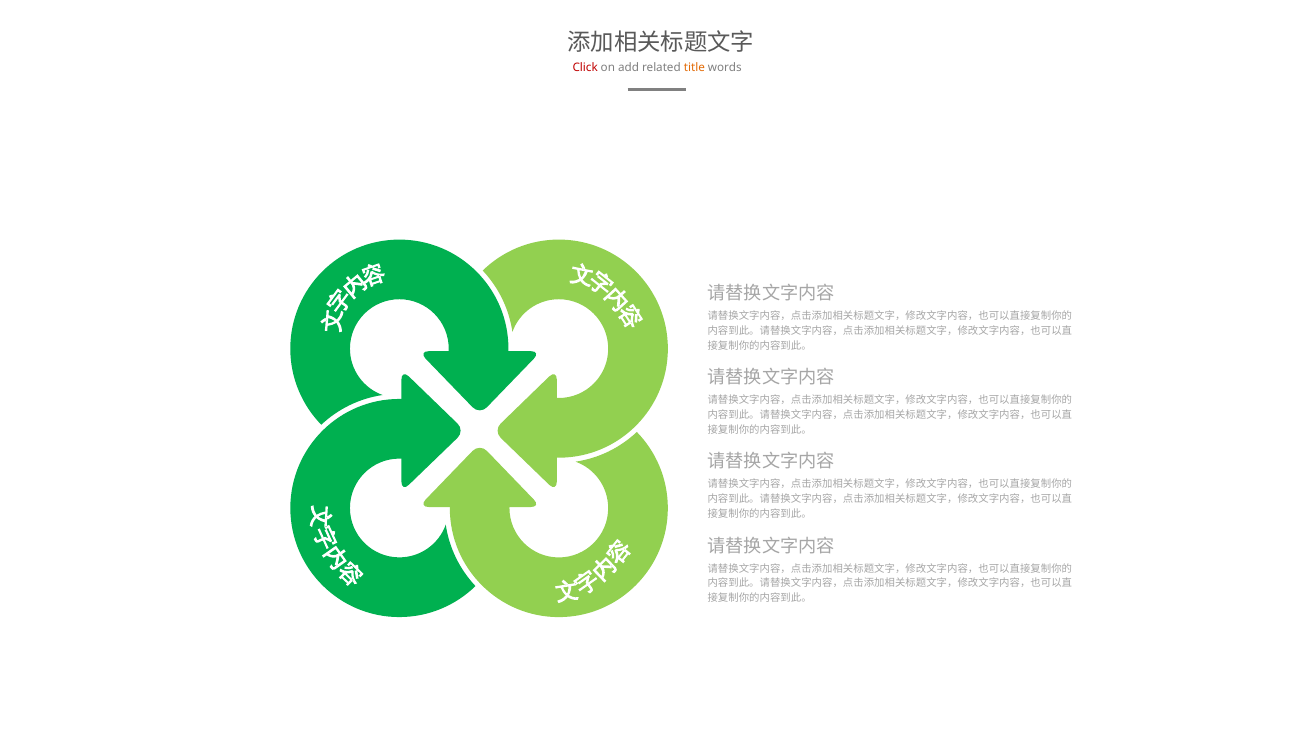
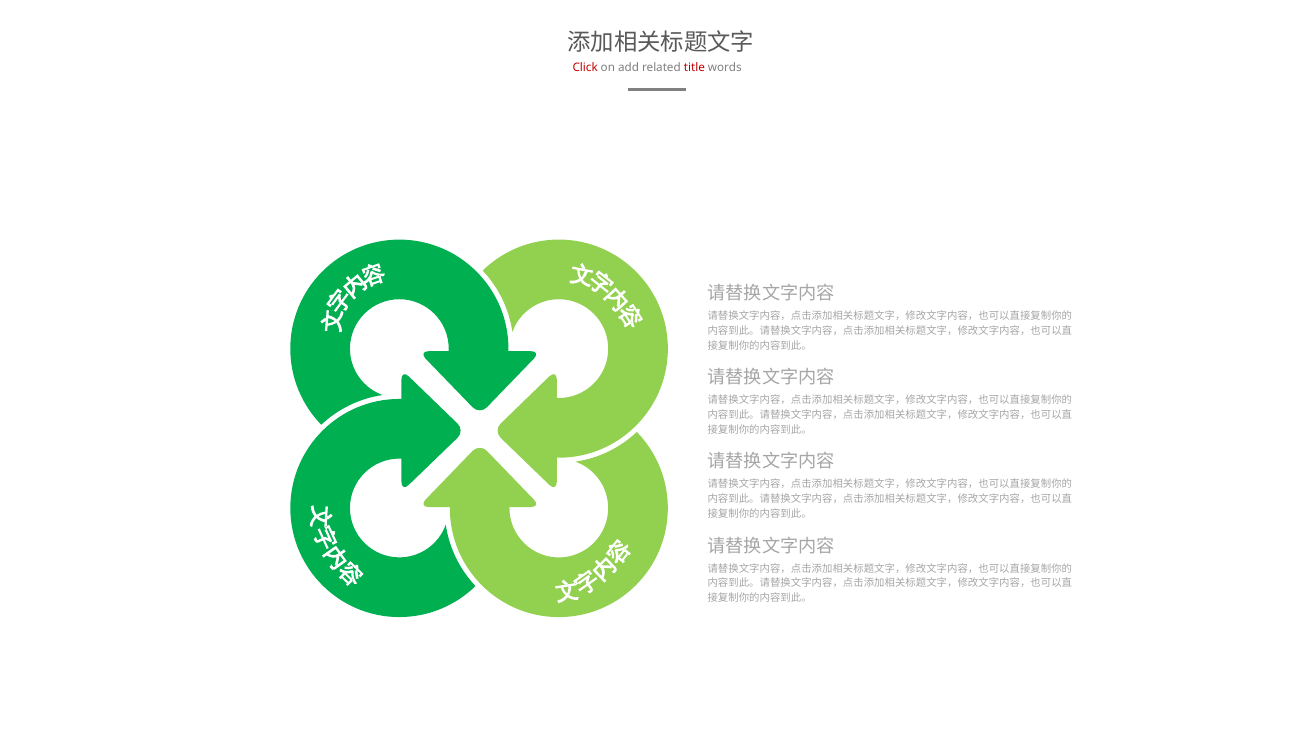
title colour: orange -> red (694, 67)
